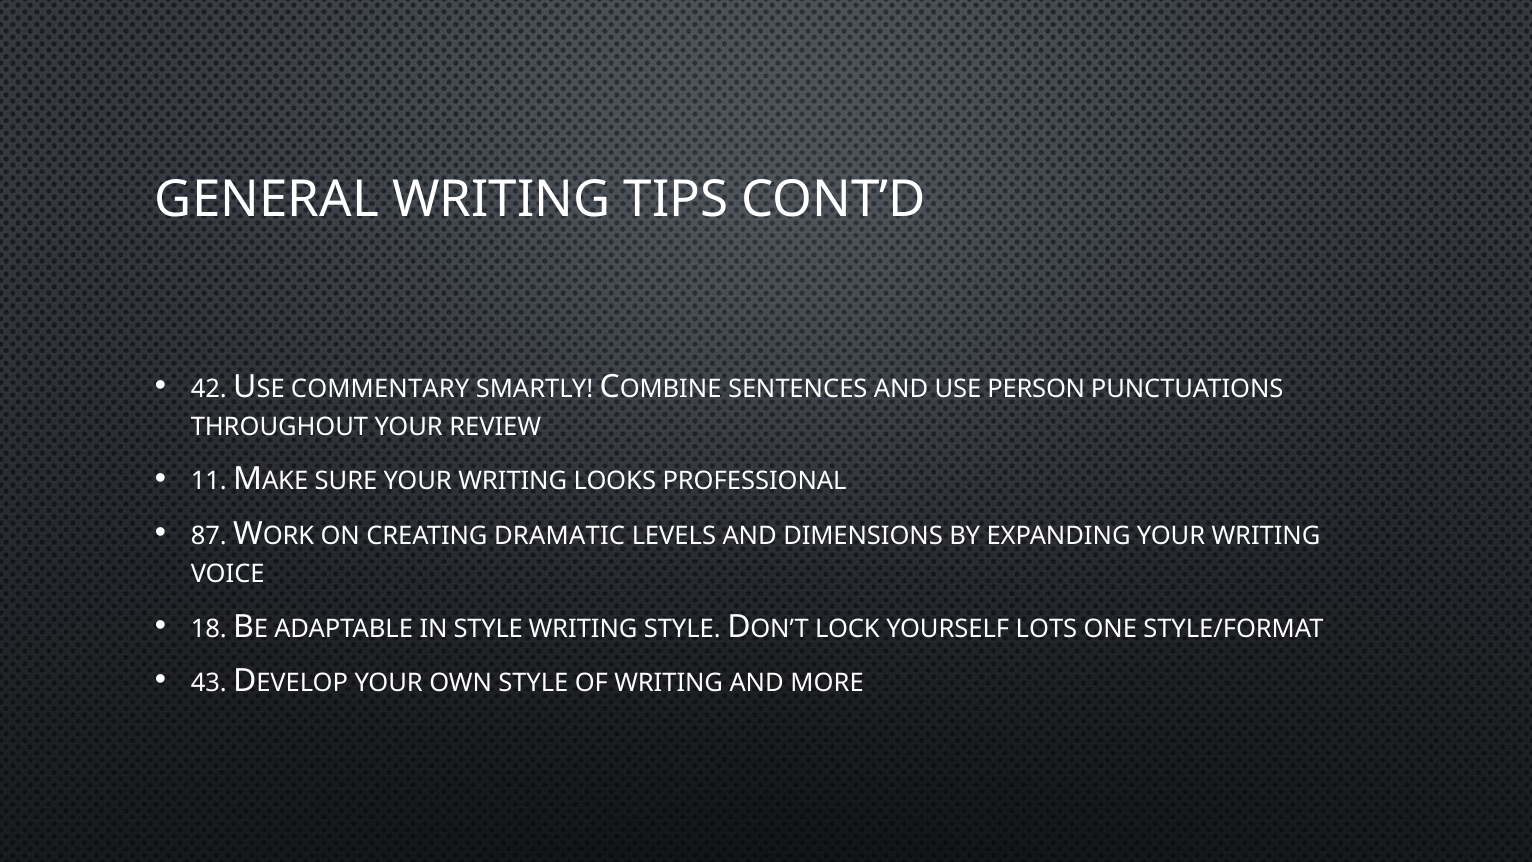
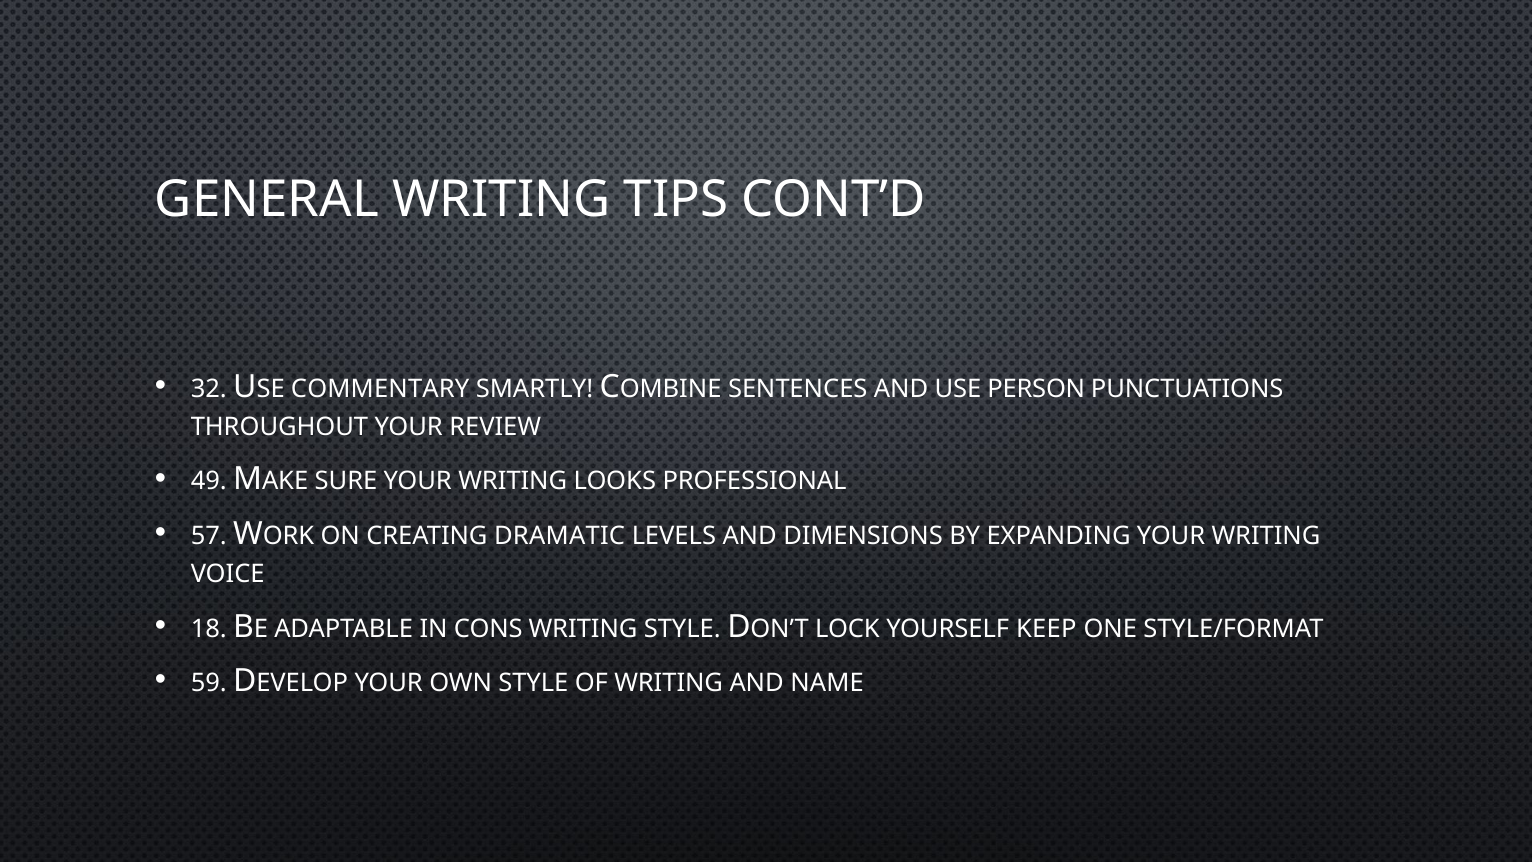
42: 42 -> 32 (209, 389)
11: 11 -> 49 (209, 481)
87: 87 -> 57 (209, 536)
IN STYLE: STYLE -> CONS (488, 628)
LOTS: LOTS -> KEEP (1046, 628)
43: 43 -> 59 (209, 683)
MORE: MORE -> NAME (827, 683)
